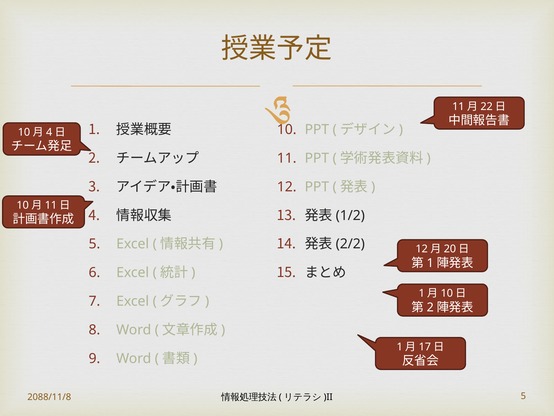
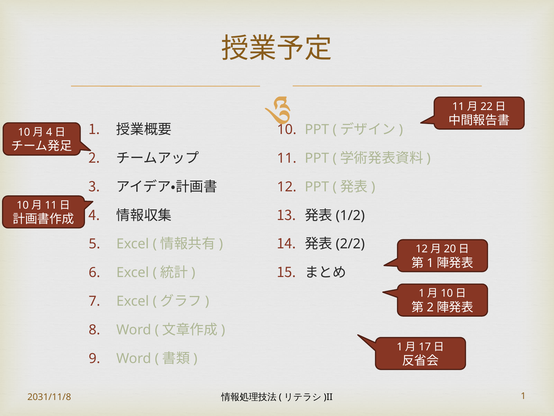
2088/11/8: 2088/11/8 -> 2031/11/8 (49, 397)
5: 5 -> 1 (523, 396)
